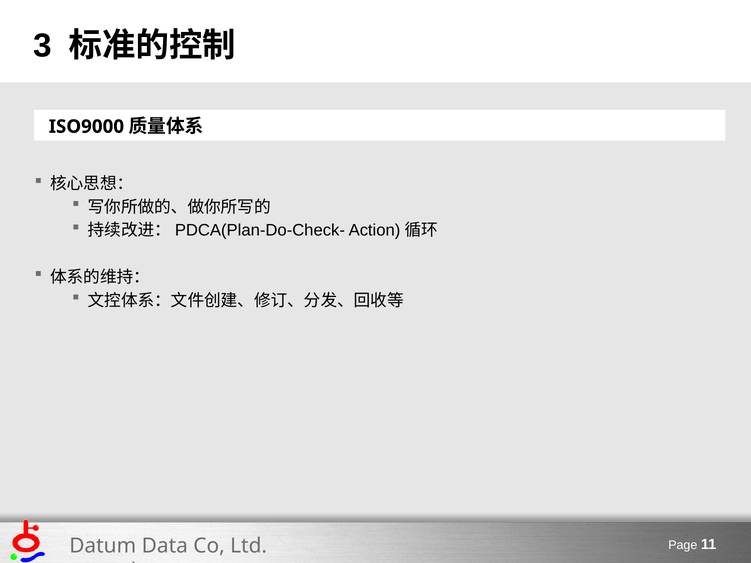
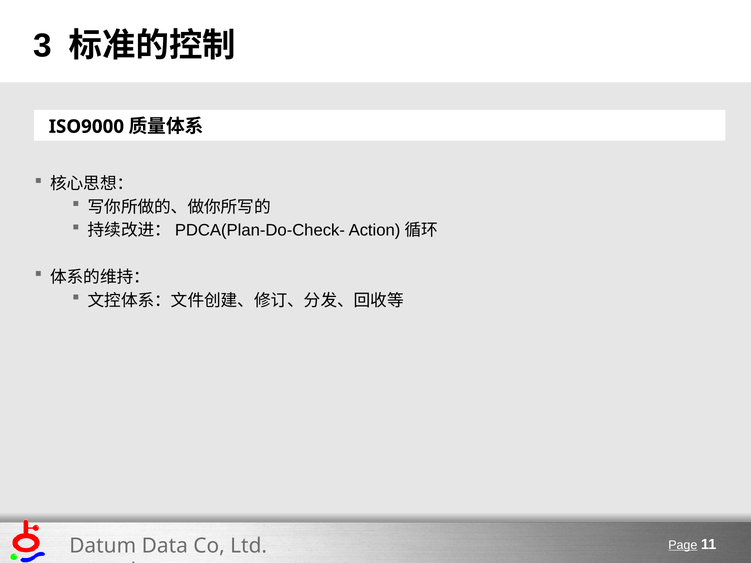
Page underline: none -> present (683, 545)
